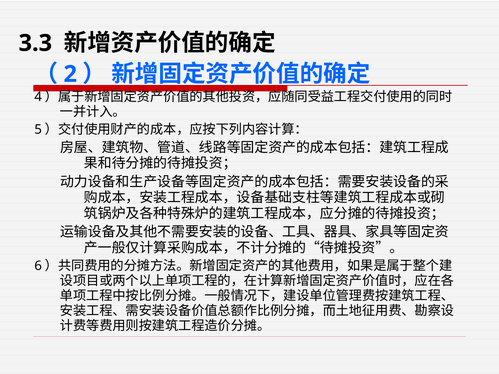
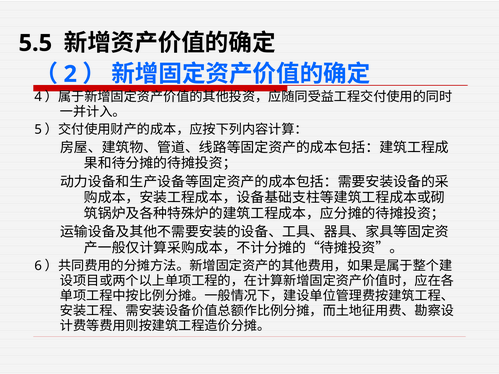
3.3: 3.3 -> 5.5 (35, 43)
